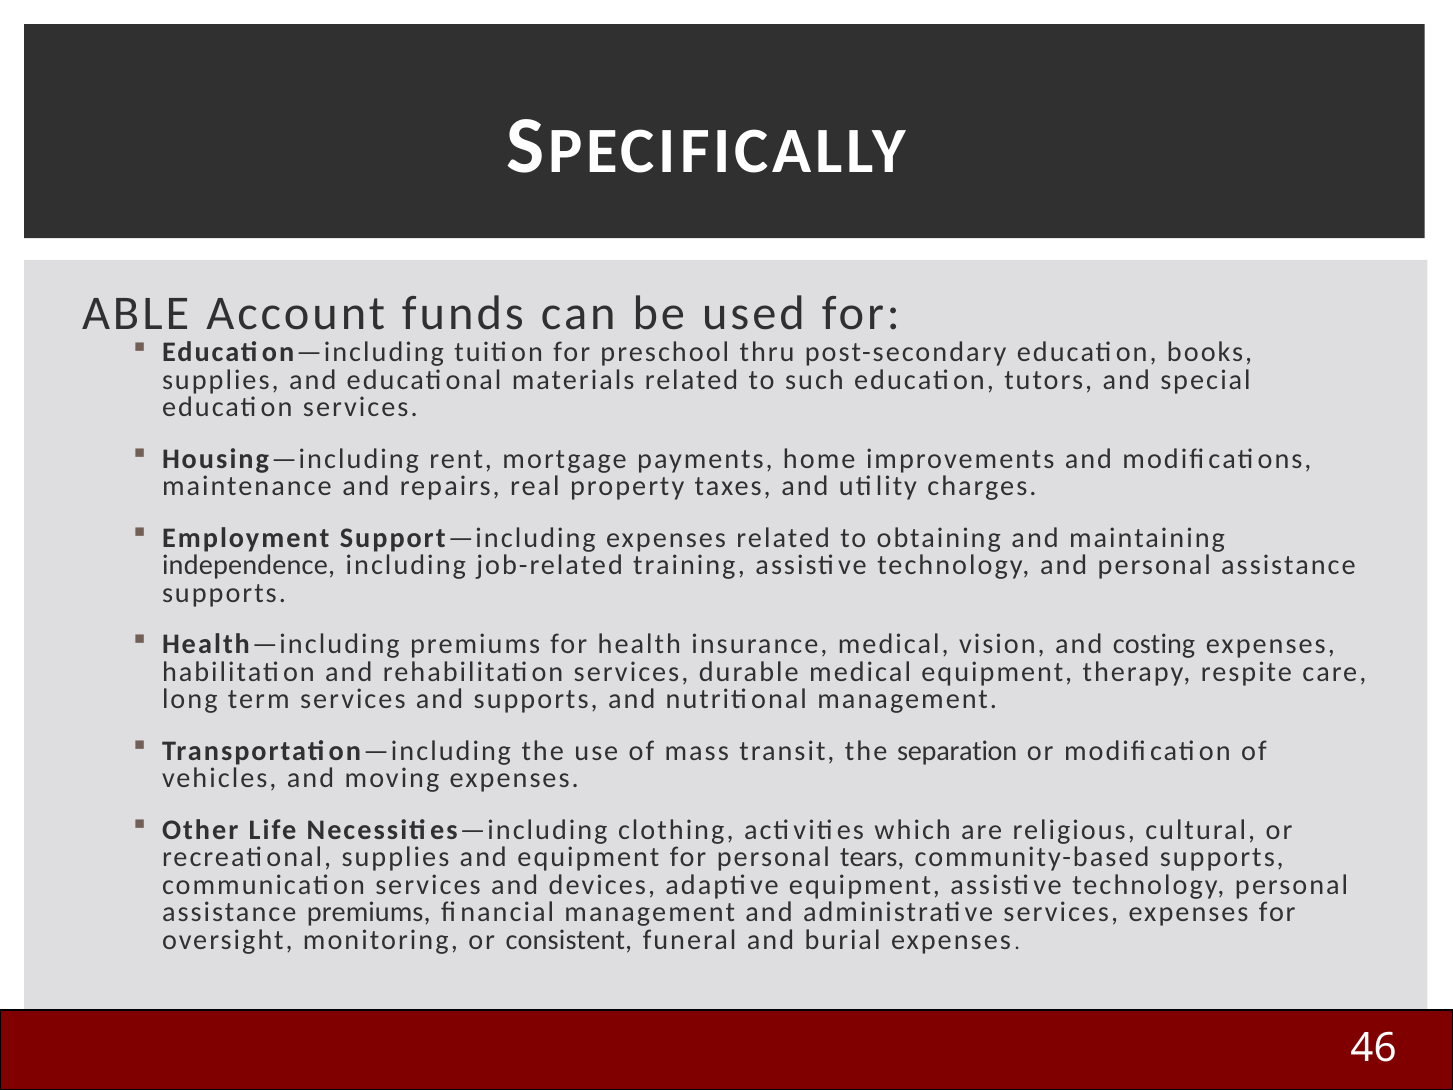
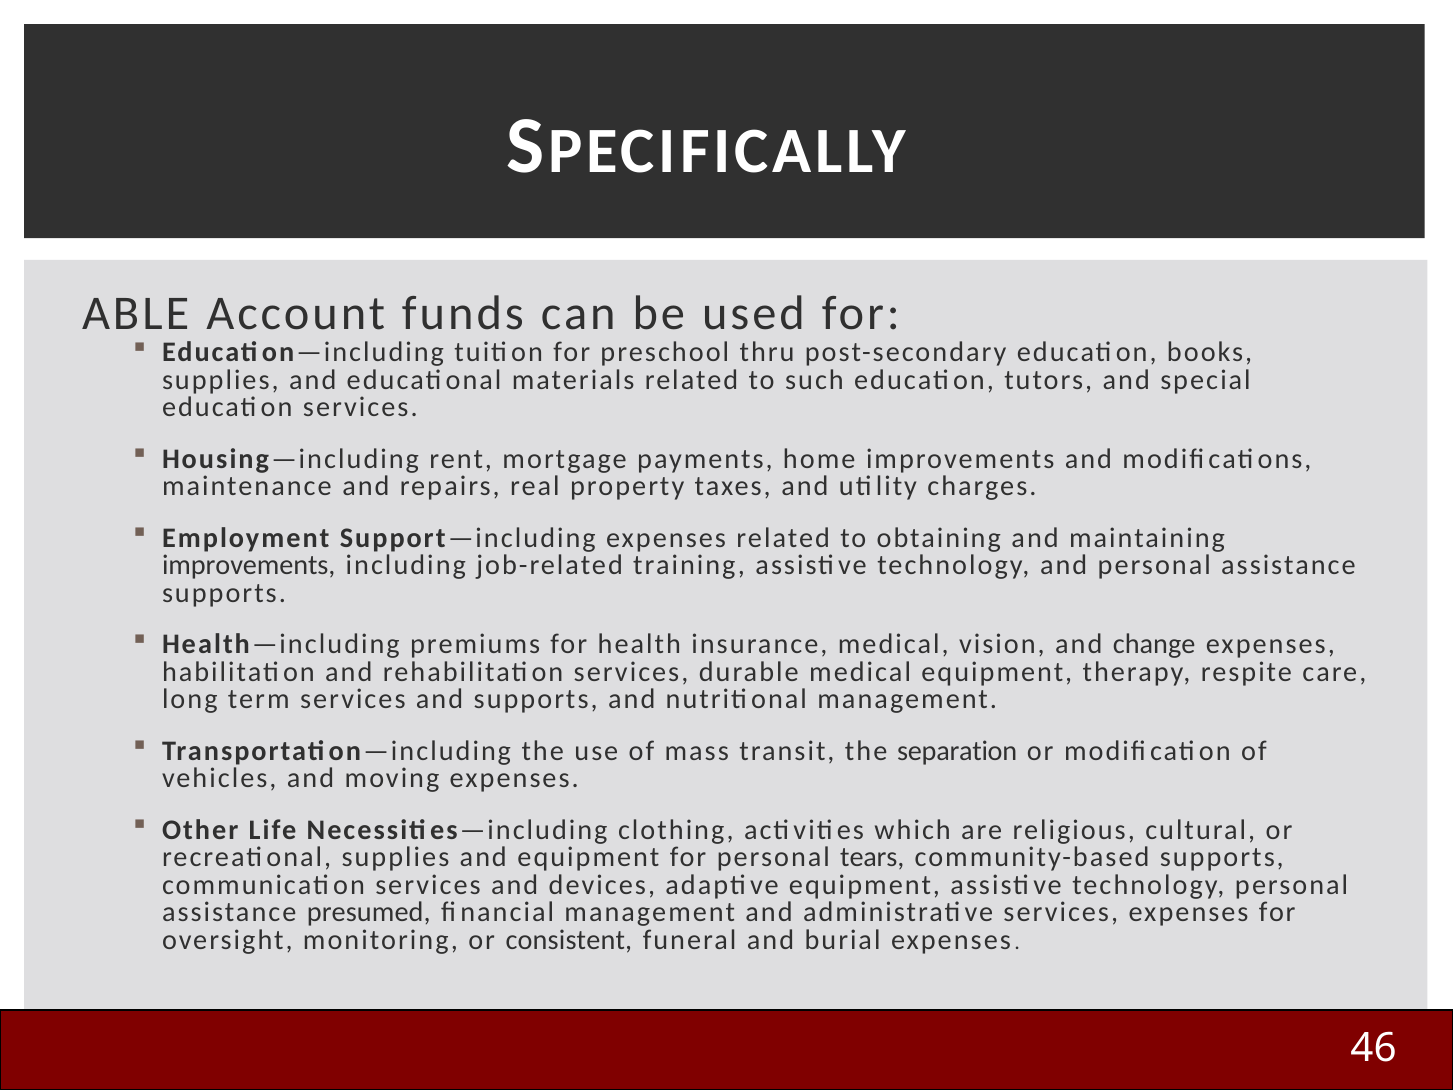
independence: independence -> improvements (249, 565)
costing: costing -> change (1154, 644)
assistance premiums: premiums -> presumed (369, 912)
